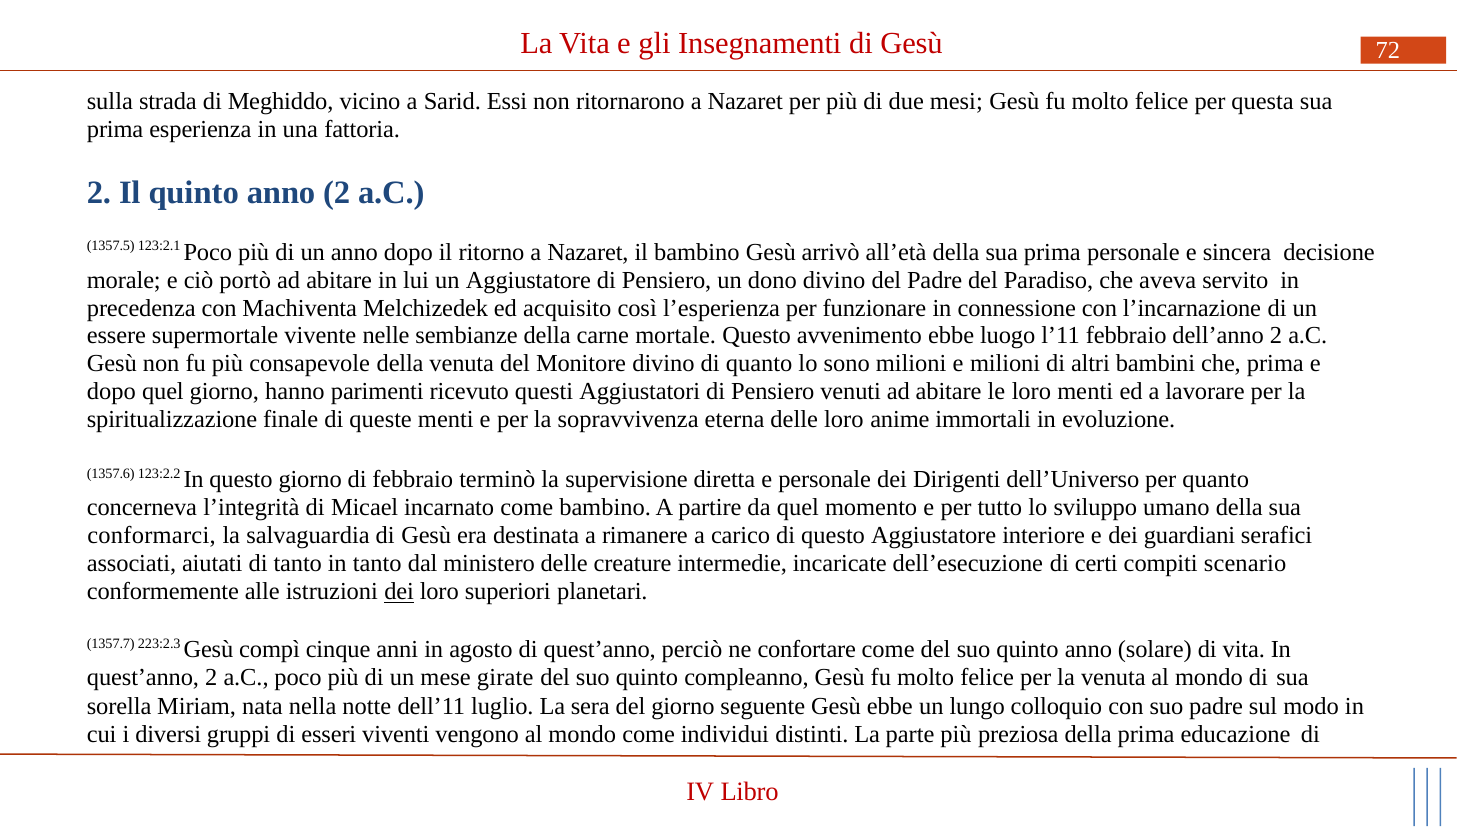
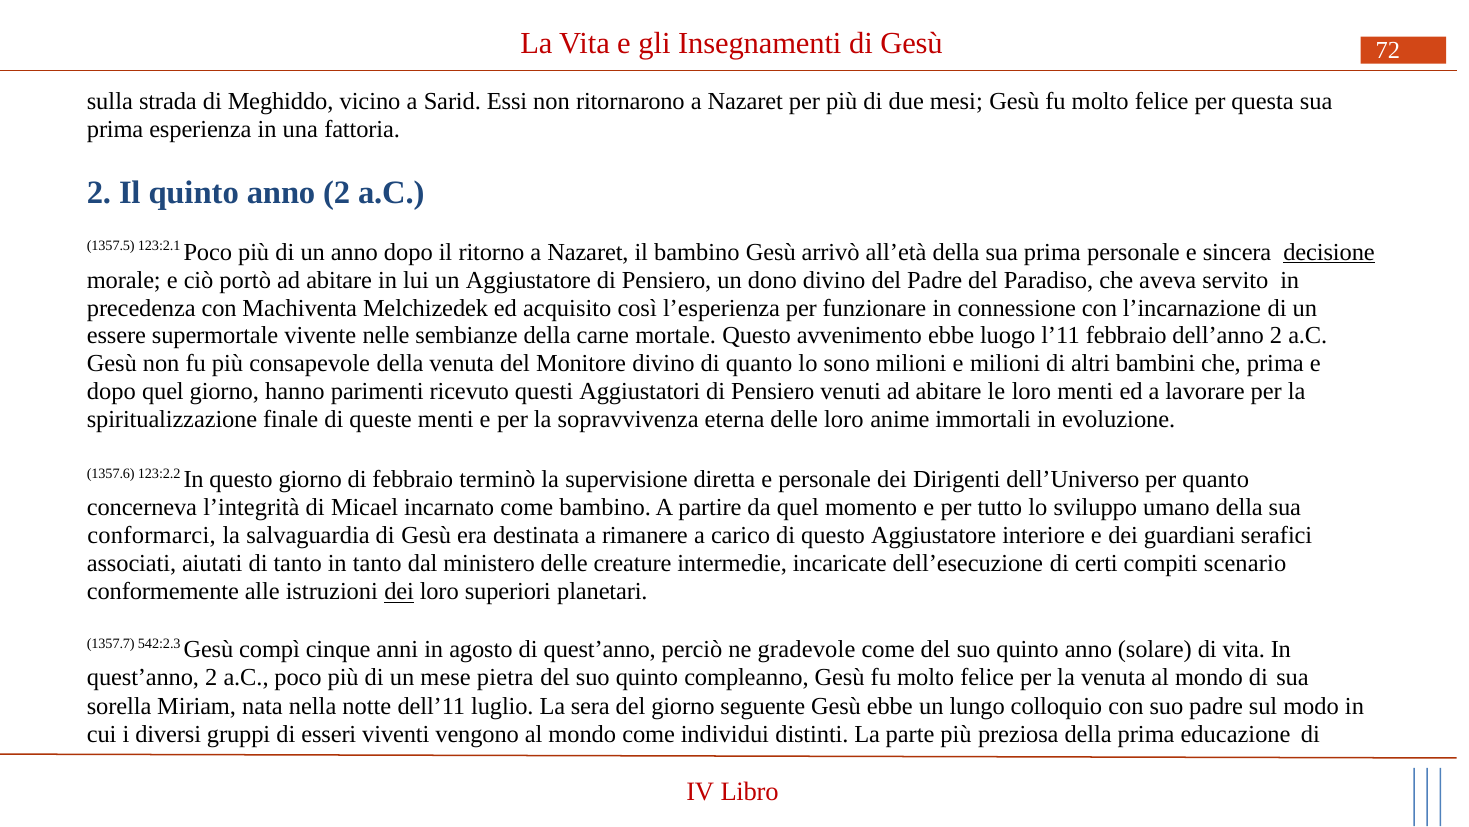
decisione underline: none -> present (1329, 252)
223:2.3: 223:2.3 -> 542:2.3 (159, 644)
confortare: confortare -> gradevole (806, 650)
girate: girate -> pietra (505, 678)
